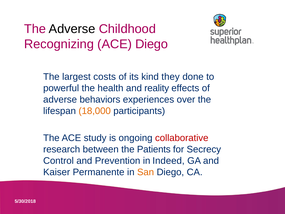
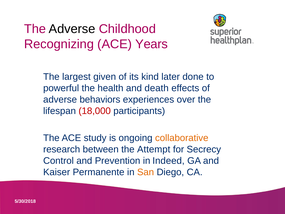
ACE Diego: Diego -> Years (152, 44)
costs: costs -> given (105, 77)
they: they -> later (171, 77)
reality: reality -> death (157, 88)
18,000 colour: orange -> red (95, 111)
collaborative colour: red -> orange (182, 138)
Patients: Patients -> Attempt (154, 149)
